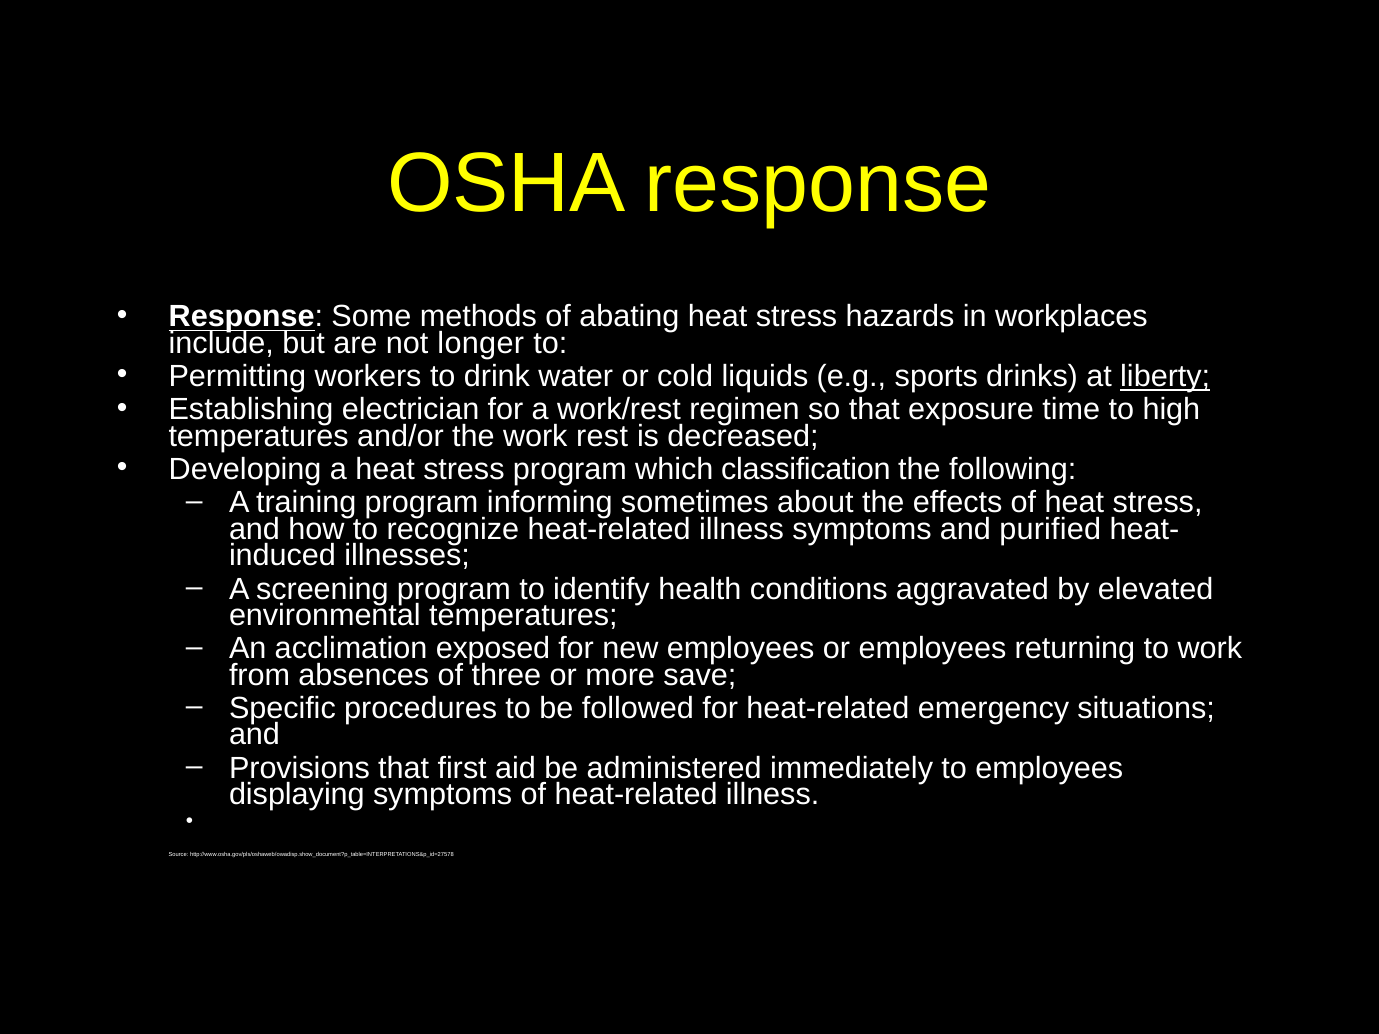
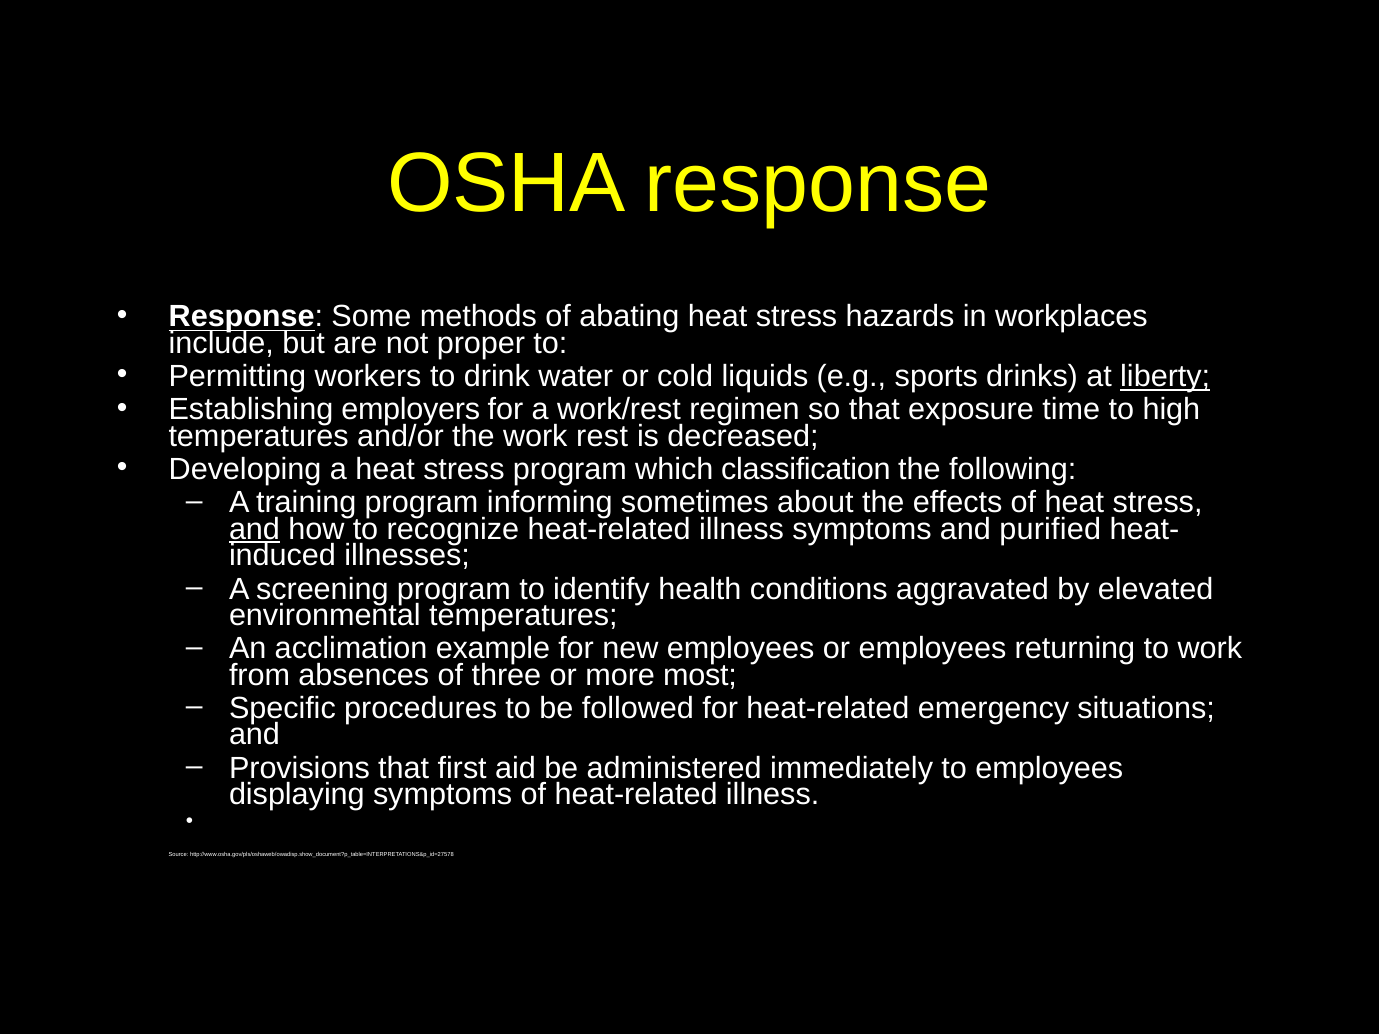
longer: longer -> proper (481, 343)
electrician: electrician -> employers (411, 410)
and underline: none -> present (254, 529)
exposed: exposed -> example (493, 649)
save: save -> most (700, 675)
